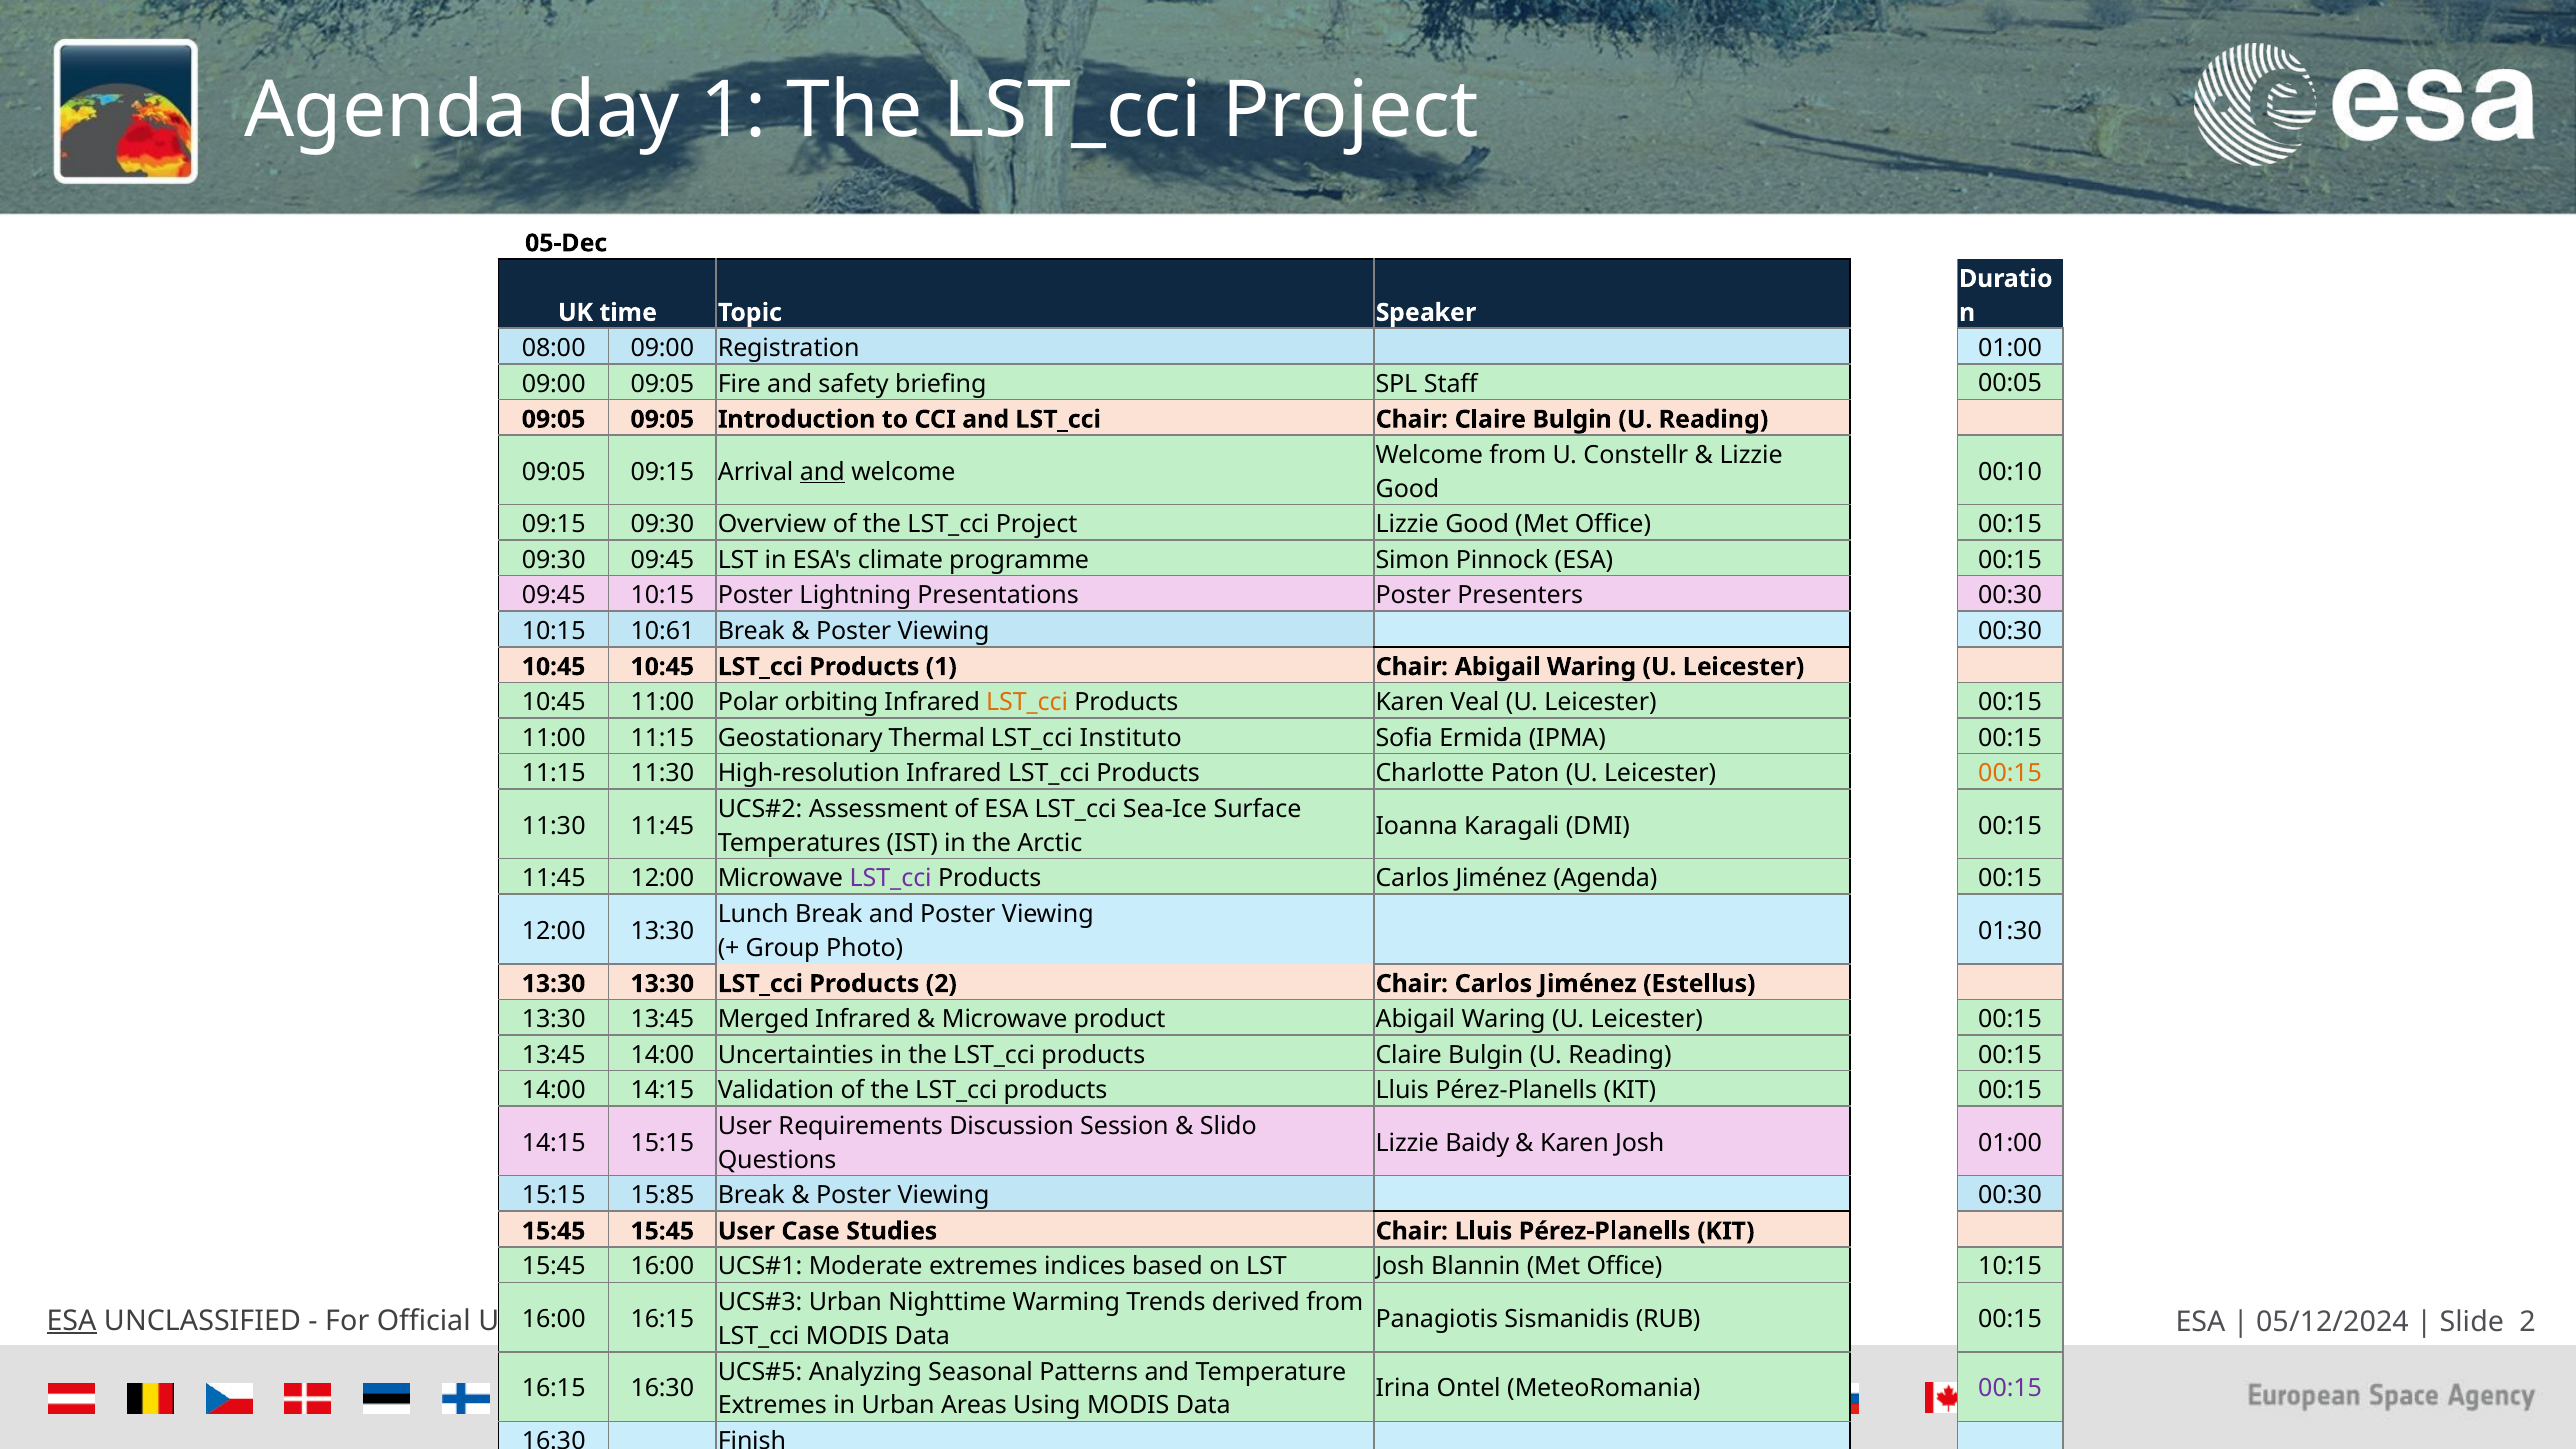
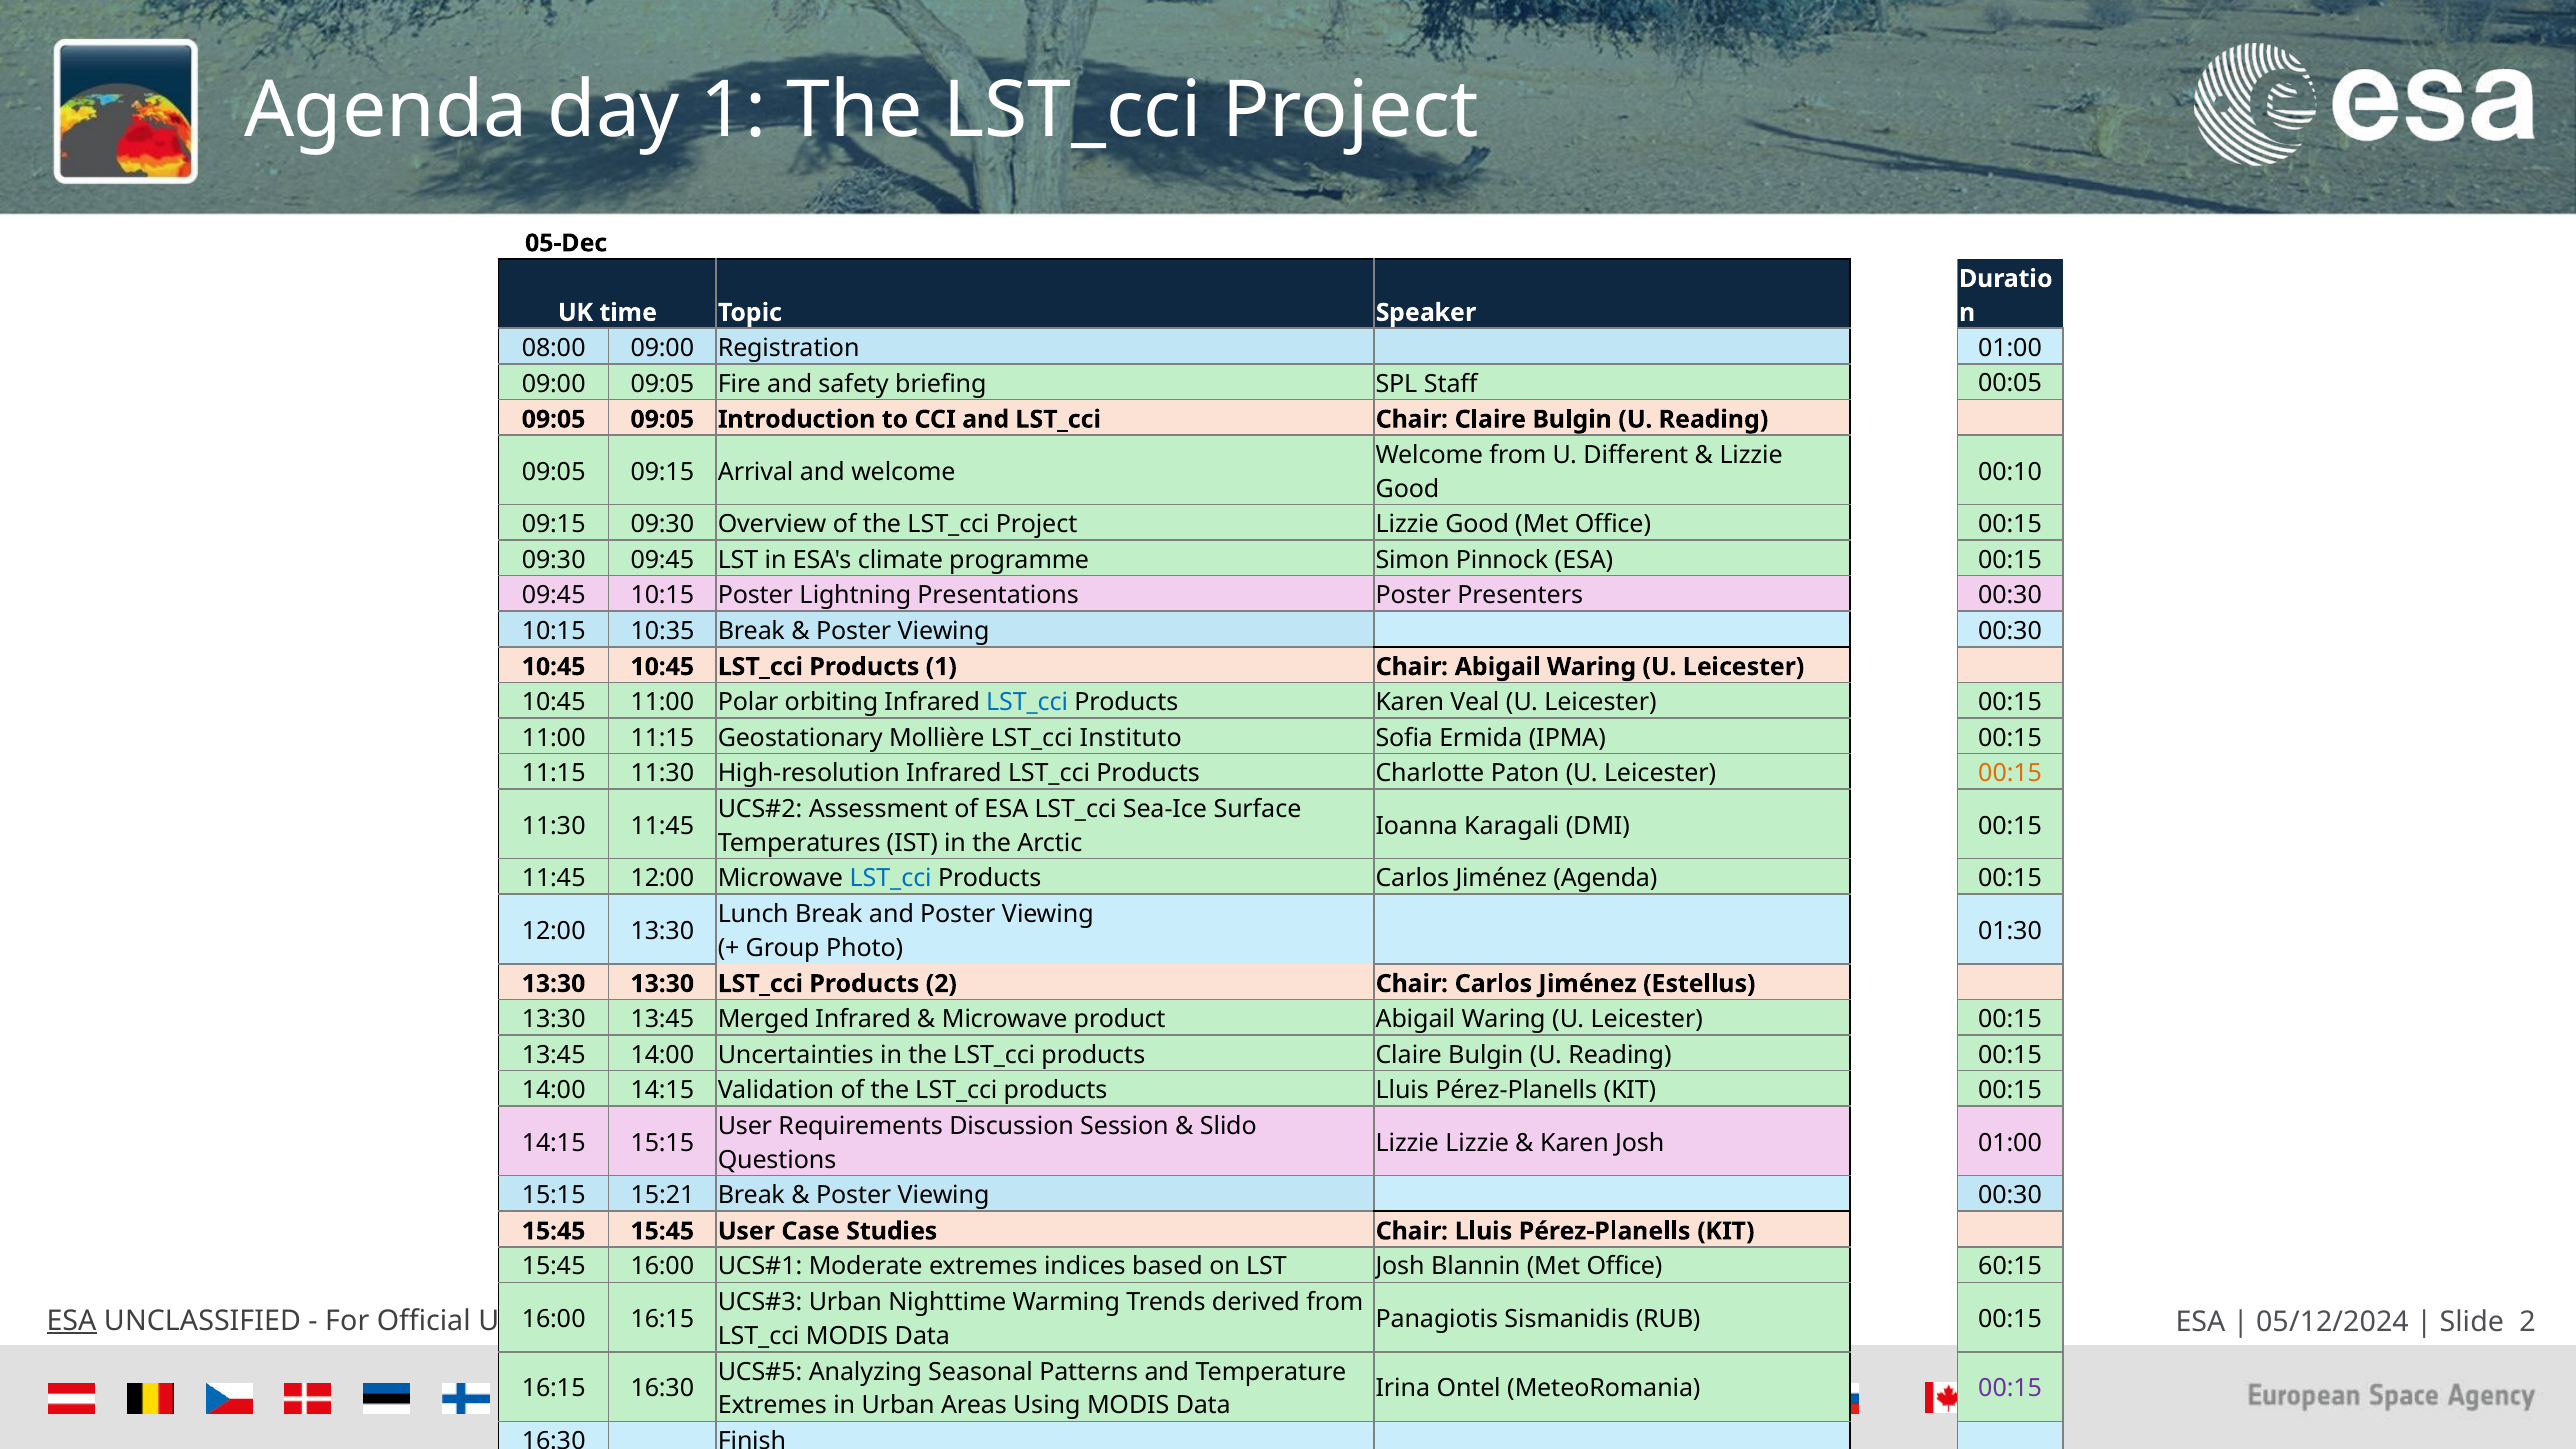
Constellr: Constellr -> Different (1636, 455)
and underline: present -> none (822, 472)
10:61: 10:61 -> 10:35 (662, 631)
LST_cci colour: orange -> blue (1027, 702)
Thermal: Thermal -> Mollière (937, 738)
LST_cci colour: purple -> blue (891, 879)
Lizzie Baidy: Baidy -> Lizzie (1477, 1143)
15:85: 15:85 -> 15:21 (662, 1196)
Office 10:15: 10:15 -> 60:15 (2010, 1267)
